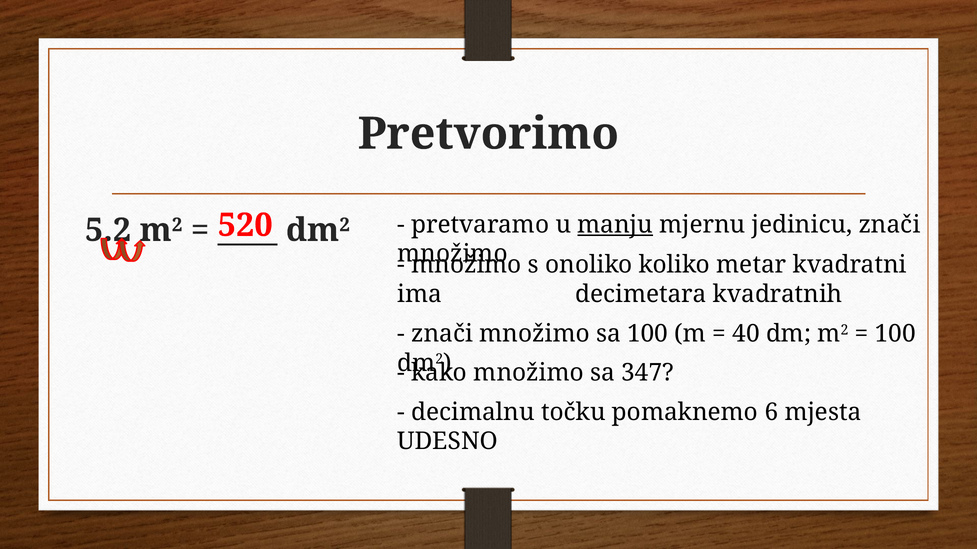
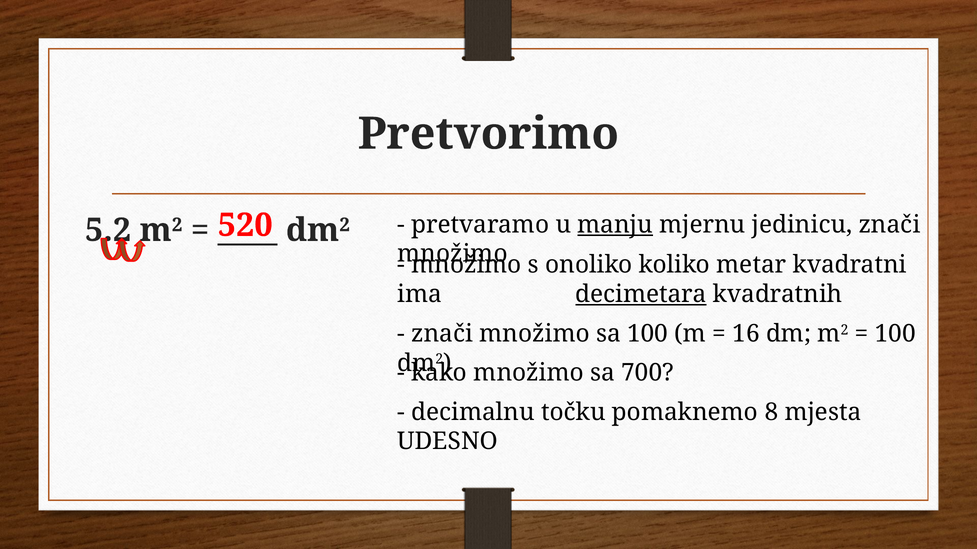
decimetara underline: none -> present (641, 294)
40: 40 -> 16 (746, 334)
347: 347 -> 700 (648, 373)
6: 6 -> 8 (771, 412)
